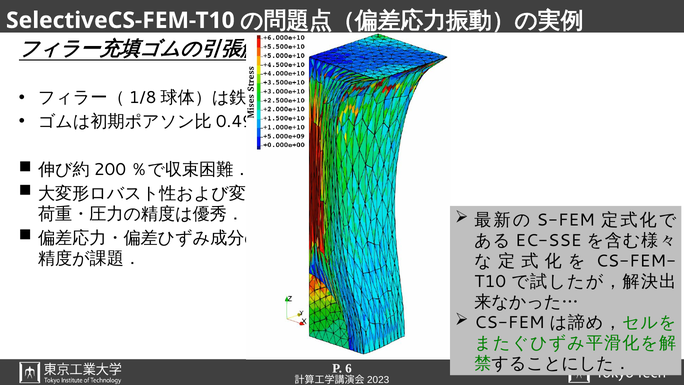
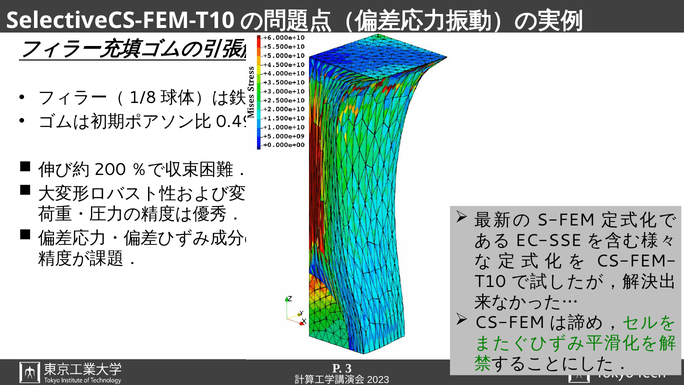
6: 6 -> 3 (348, 368)
